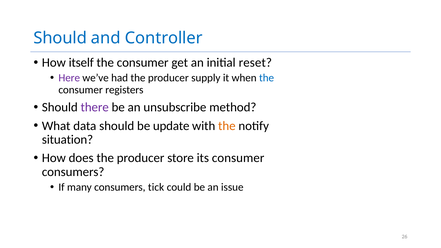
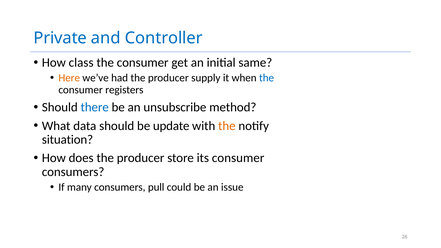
Should: Should -> Private (60, 38)
itself: itself -> class (81, 63)
reset: reset -> same (255, 63)
Here colour: purple -> orange (69, 78)
there colour: purple -> blue (95, 107)
tick: tick -> pull (156, 187)
